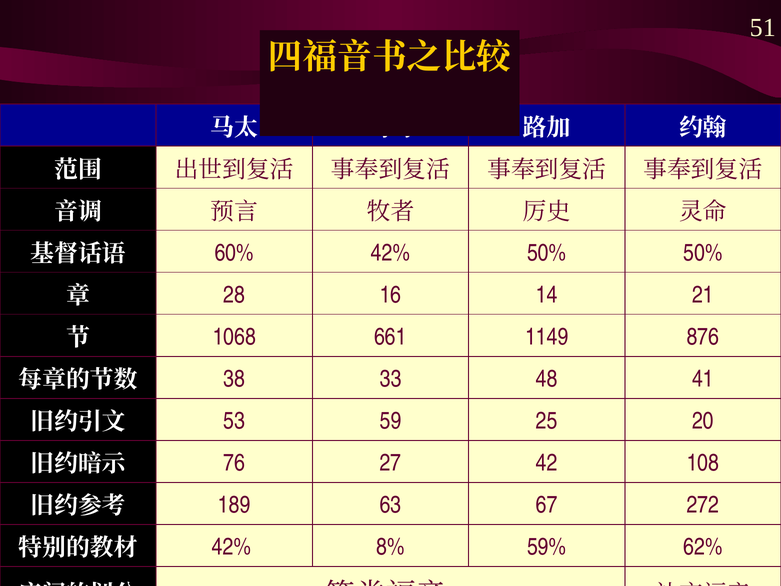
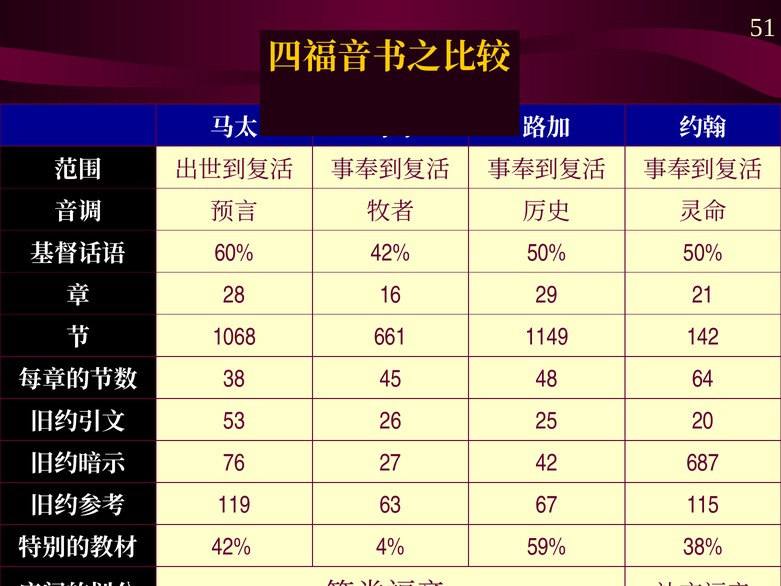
14: 14 -> 29 (547, 295)
876: 876 -> 142 (703, 337)
33: 33 -> 45 (391, 379)
41: 41 -> 64 (703, 379)
59: 59 -> 26 (391, 421)
108: 108 -> 687 (703, 463)
189: 189 -> 119 (234, 505)
272: 272 -> 115 (703, 505)
8%: 8% -> 4% (391, 547)
62%: 62% -> 38% (703, 547)
